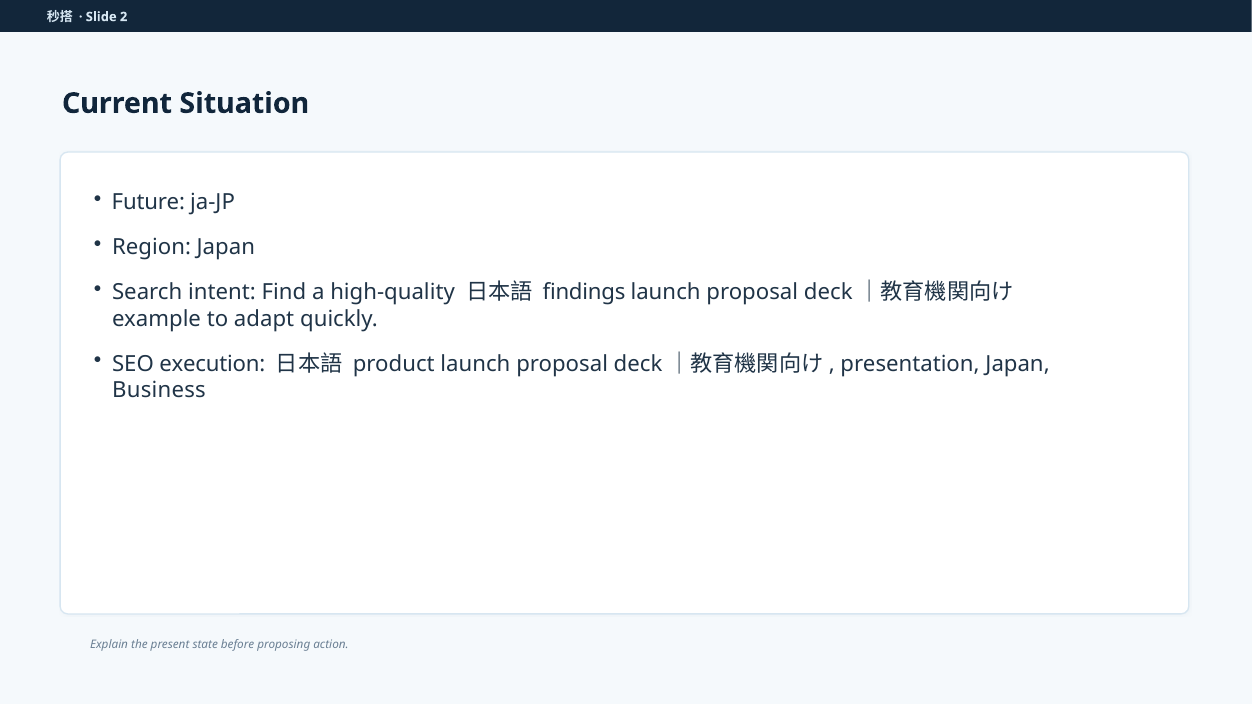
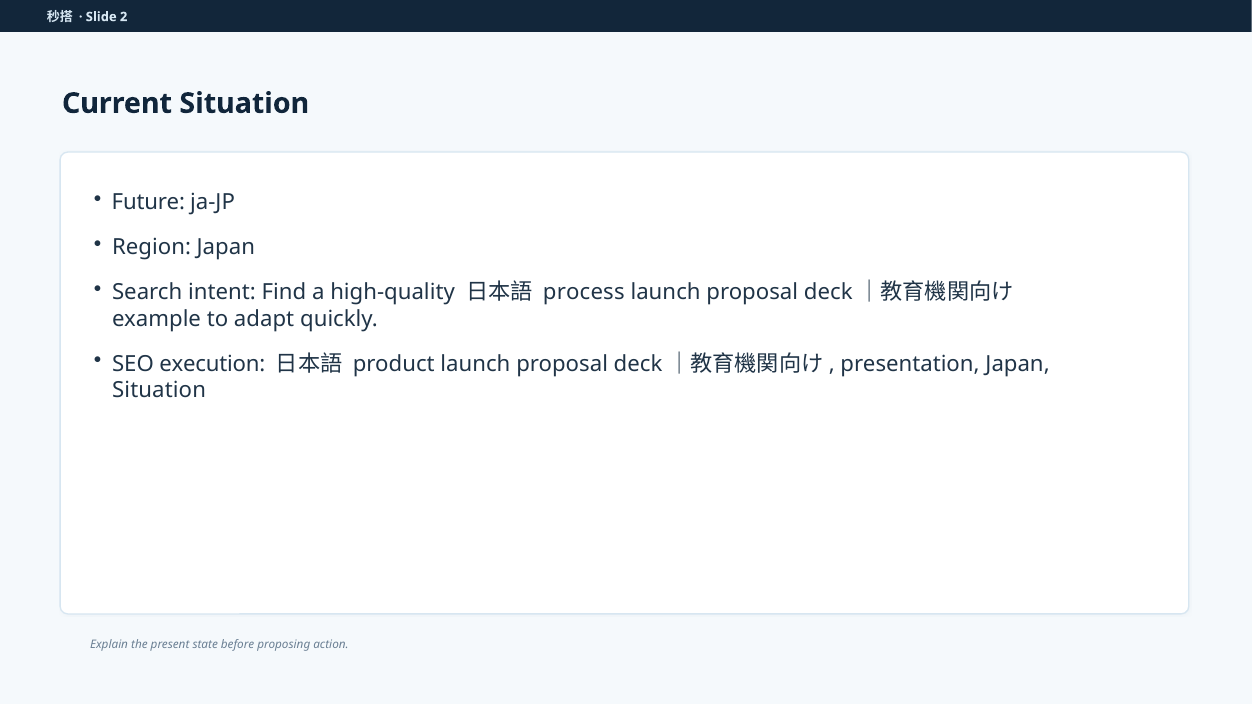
findings: findings -> process (584, 292)
Business: Business -> Situation (159, 390)
